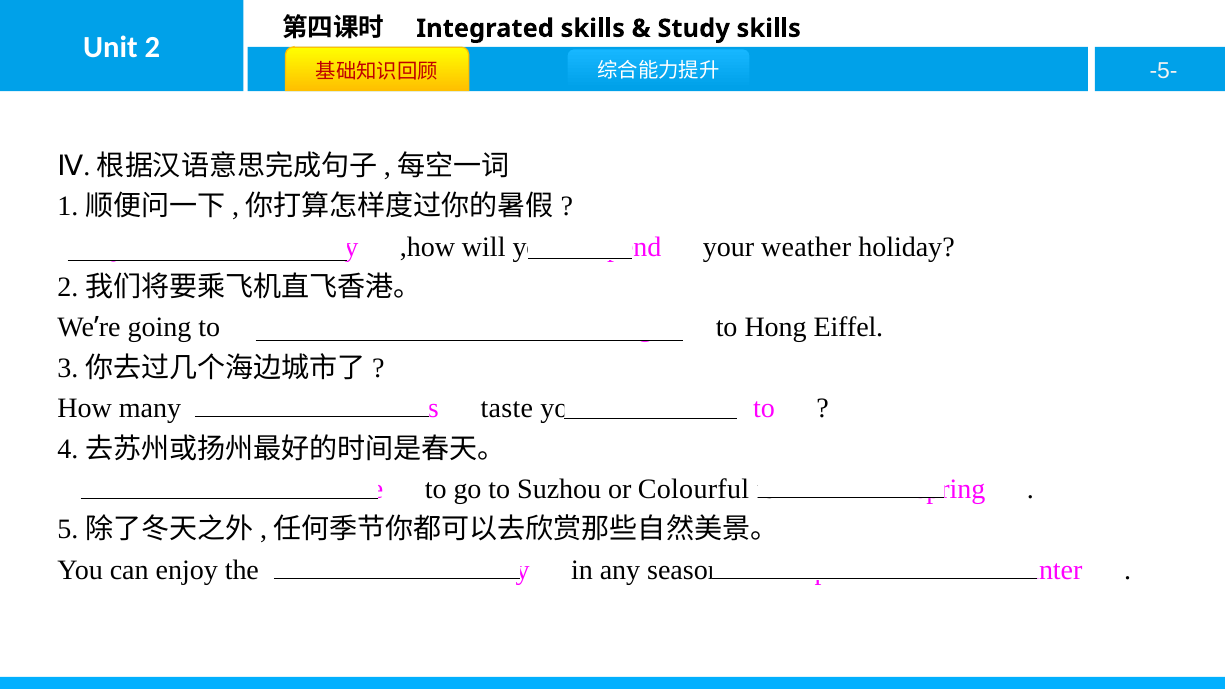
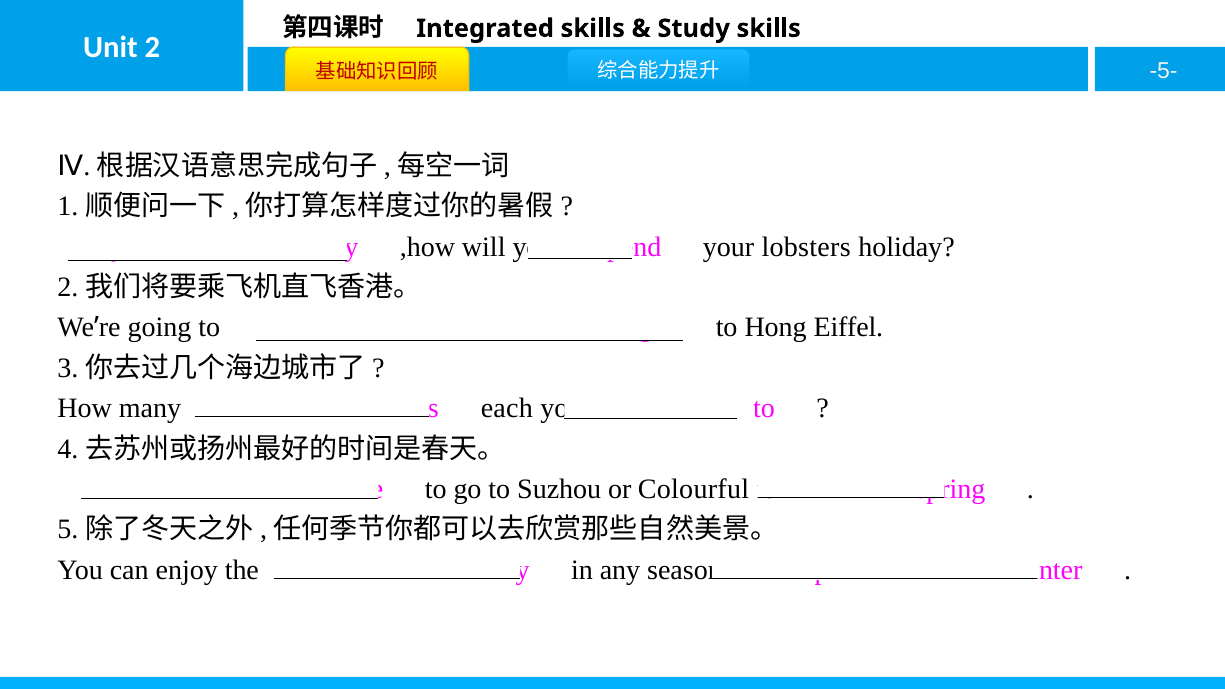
weather: weather -> lobsters (806, 247)
taste: taste -> each (507, 408)
